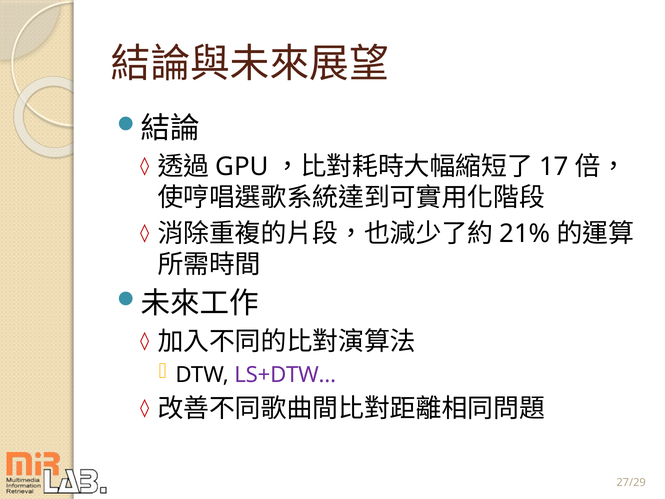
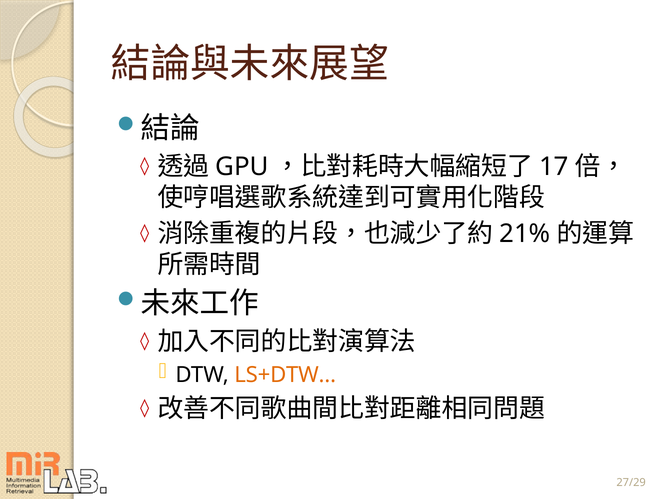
LS+DTW… colour: purple -> orange (285, 375)
